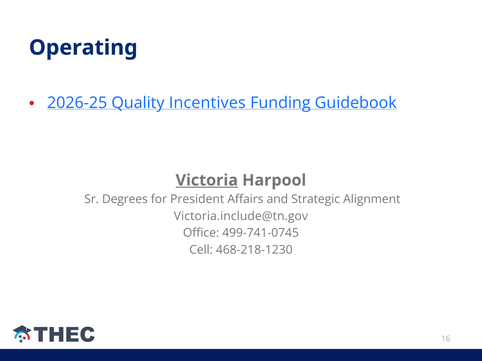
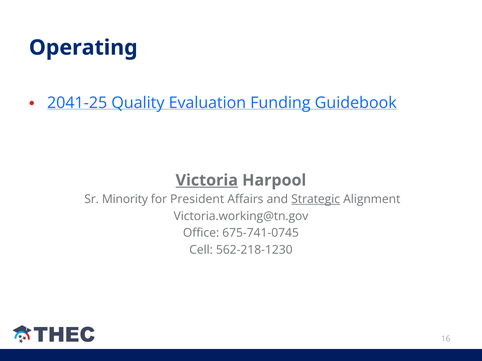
2026-25: 2026-25 -> 2041-25 (77, 103)
Incentives: Incentives -> Evaluation (207, 103)
Degrees: Degrees -> Minority (125, 200)
Strategic underline: none -> present (316, 200)
Victoria.include@tn.gov: Victoria.include@tn.gov -> Victoria.working@tn.gov (241, 216)
499-741-0745: 499-741-0745 -> 675-741-0745 (261, 233)
468-218-1230: 468-218-1230 -> 562-218-1230 (254, 250)
